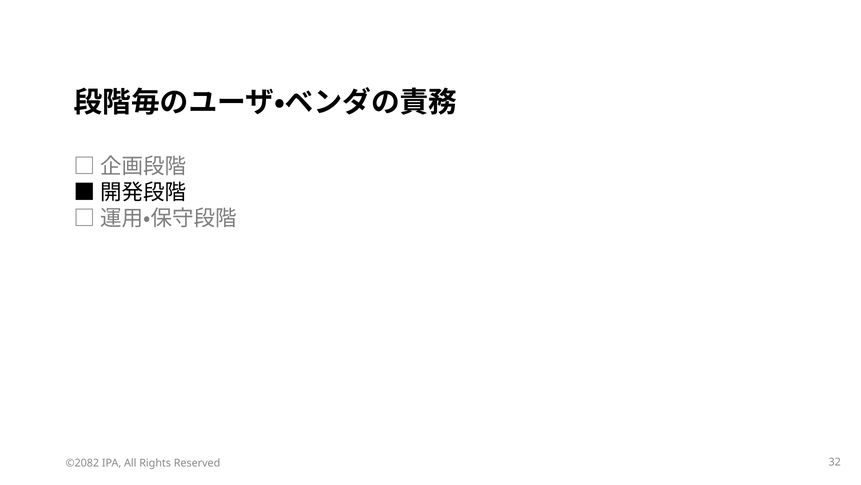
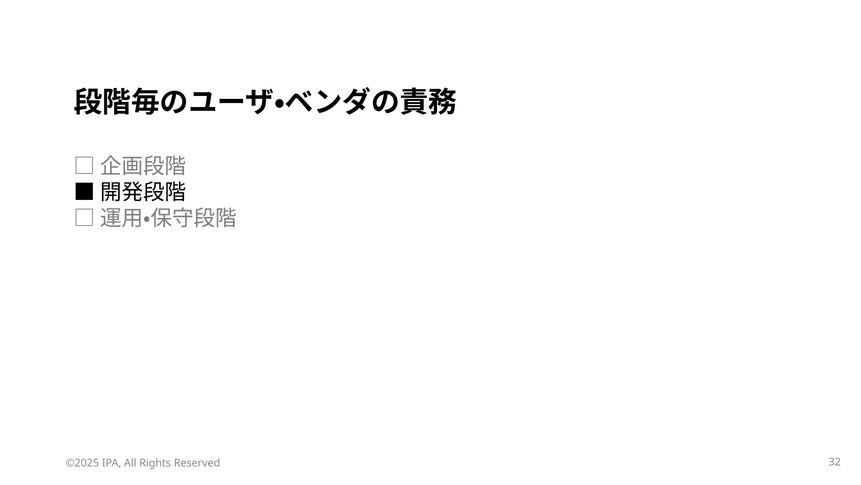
©2082: ©2082 -> ©2025 (82, 463)
